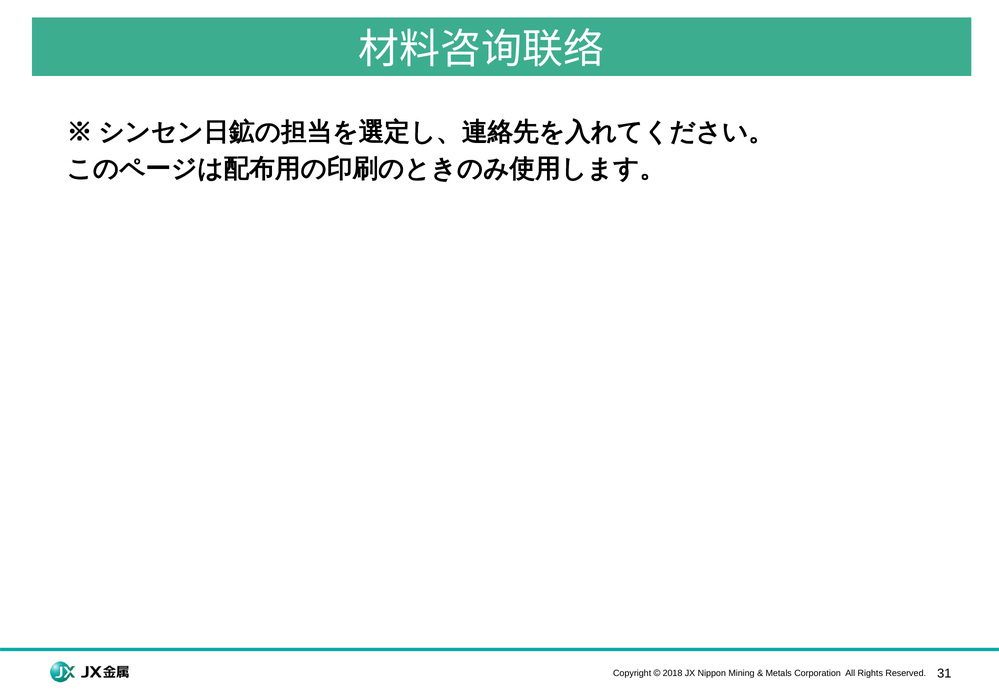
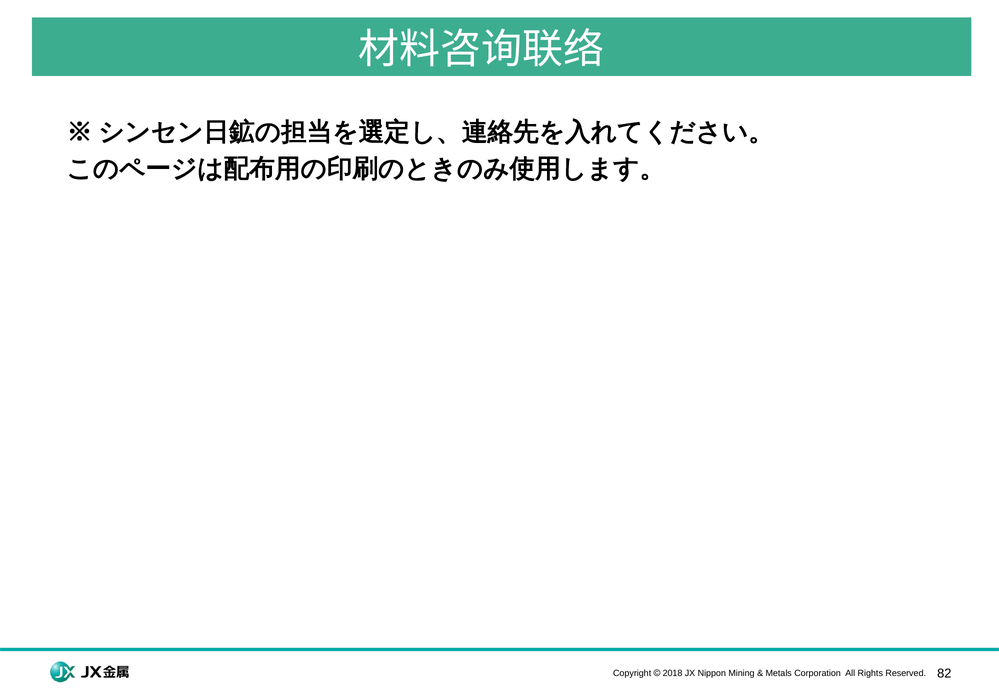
31: 31 -> 82 (944, 673)
